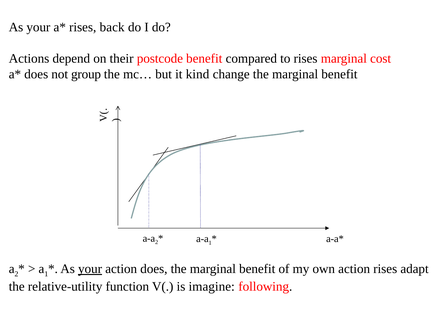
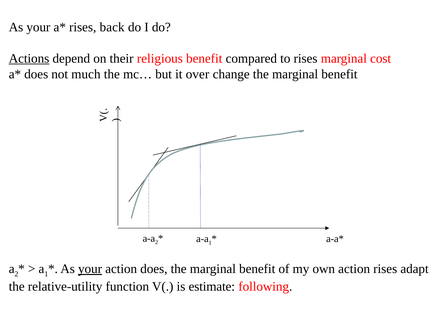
Actions underline: none -> present (29, 58)
postcode: postcode -> religious (160, 58)
group: group -> much (86, 74)
kind: kind -> over (198, 74)
imagine: imagine -> estimate (212, 287)
